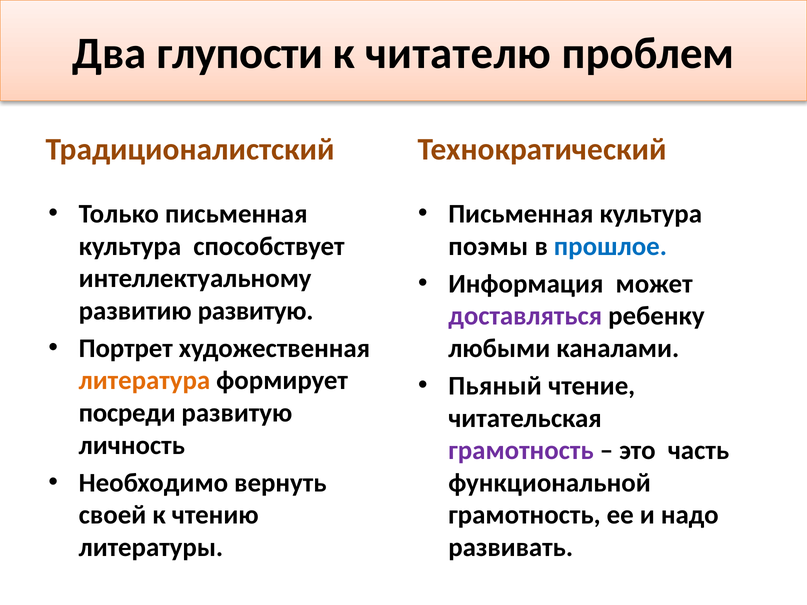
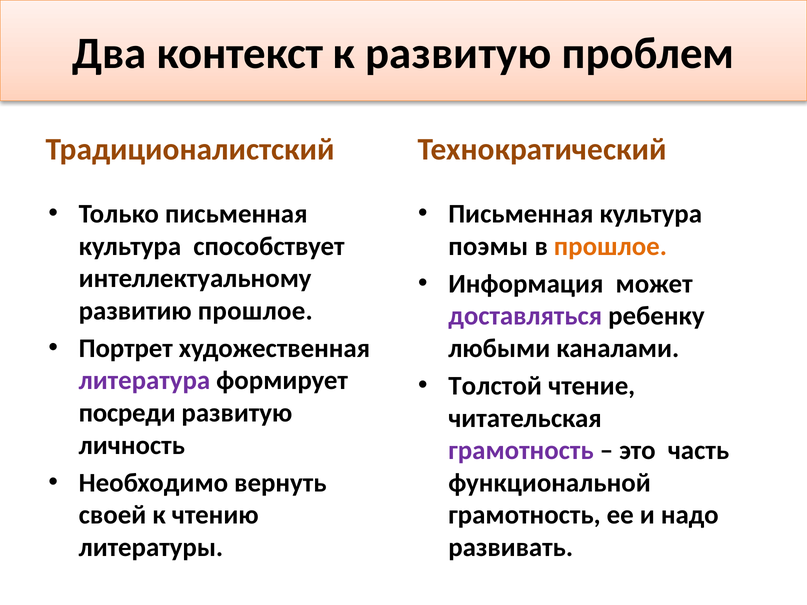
глупости: глупости -> контекст (240, 54)
к читателю: читателю -> развитую (458, 54)
прошлое colour: blue -> orange (610, 246)
развитию развитую: развитую -> прошлое (255, 311)
литература colour: orange -> purple (144, 381)
Пьяный: Пьяный -> Толстой (495, 386)
